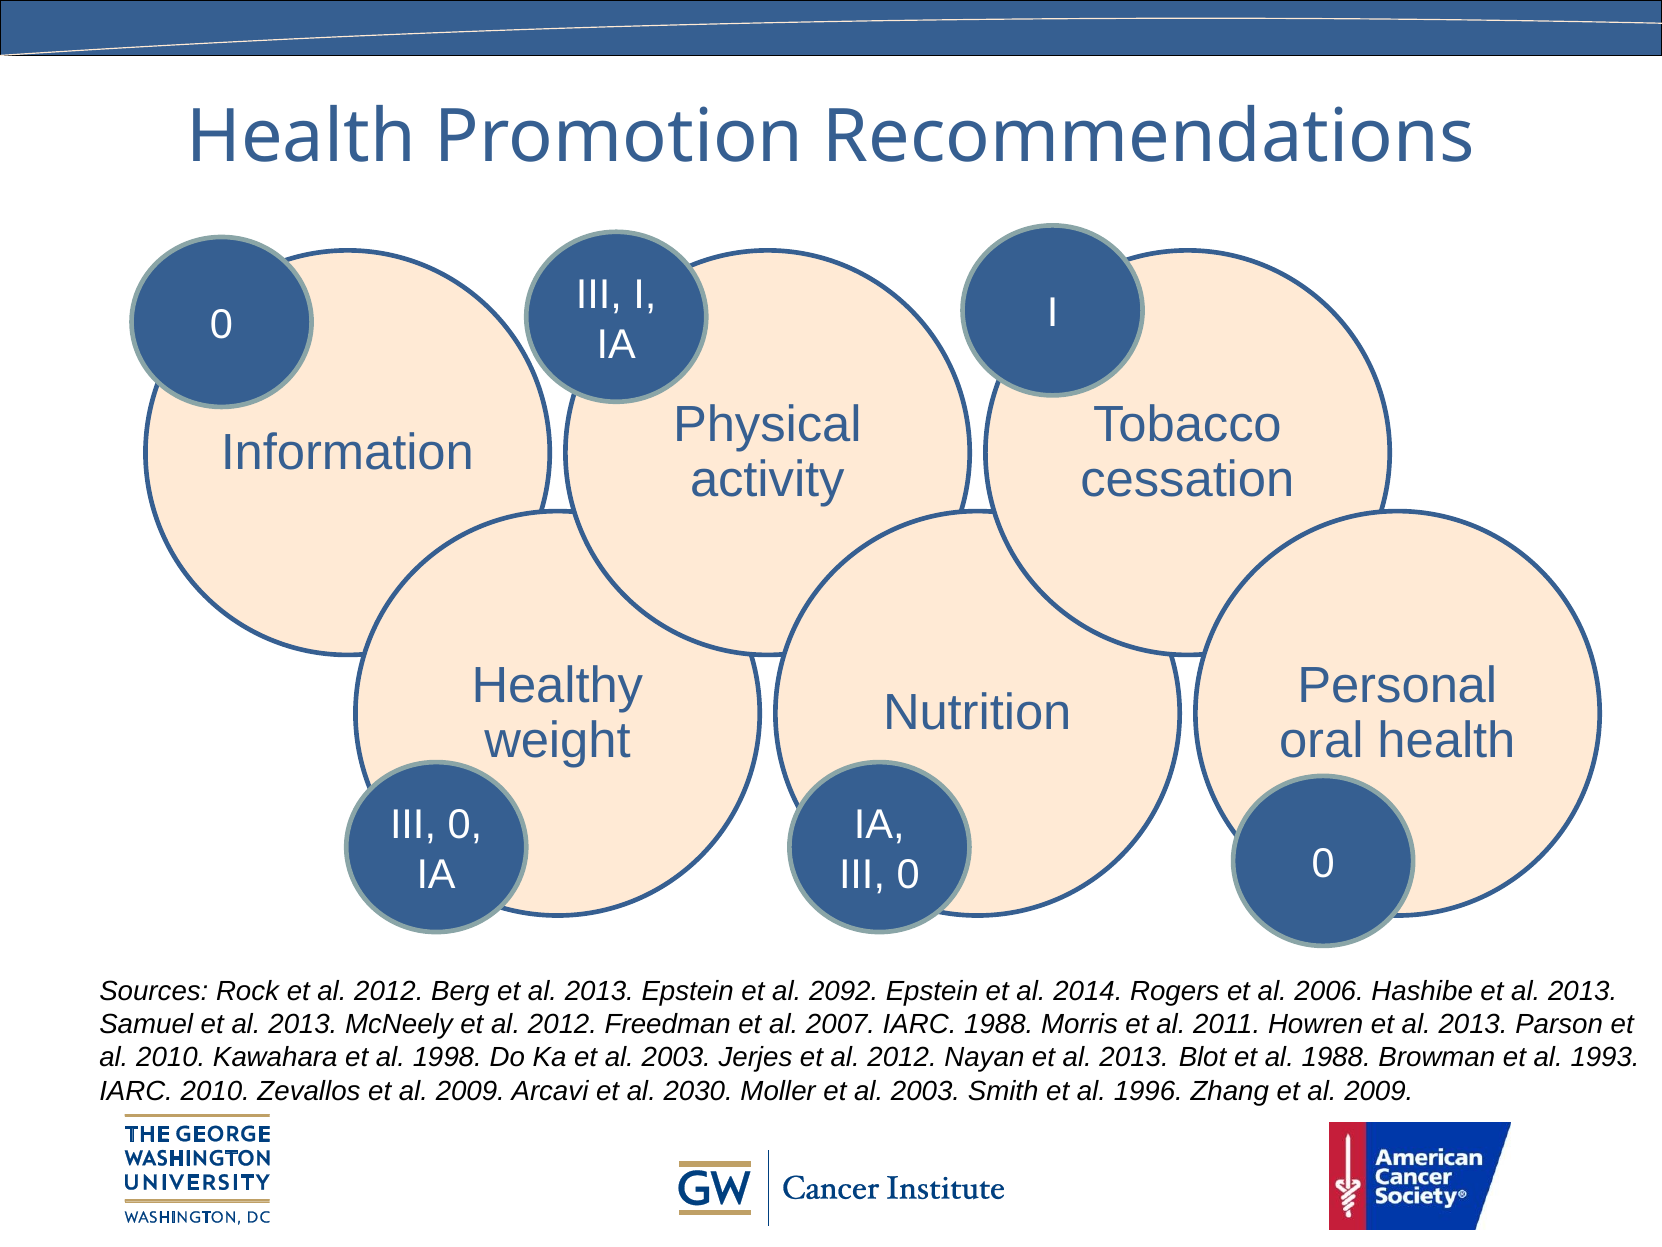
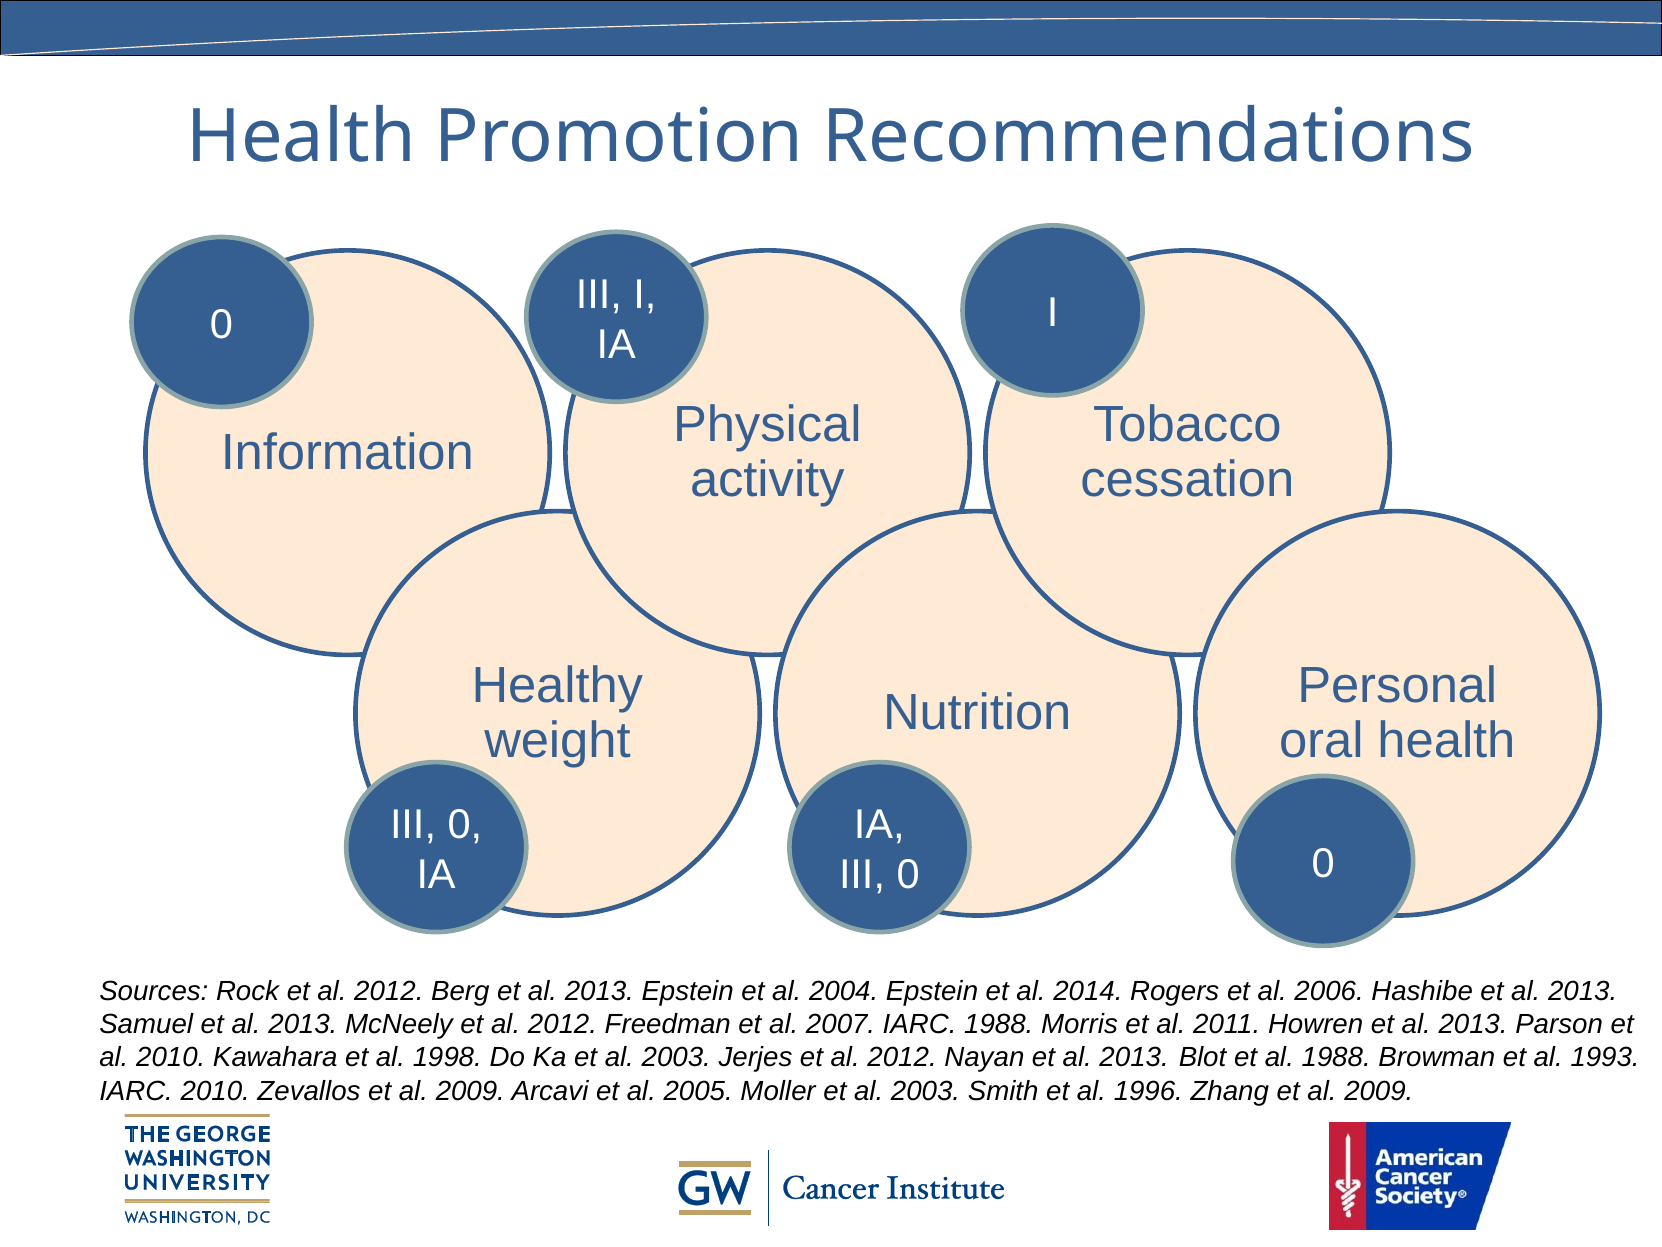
2092: 2092 -> 2004 (844, 991)
2030: 2030 -> 2005 (698, 1090)
